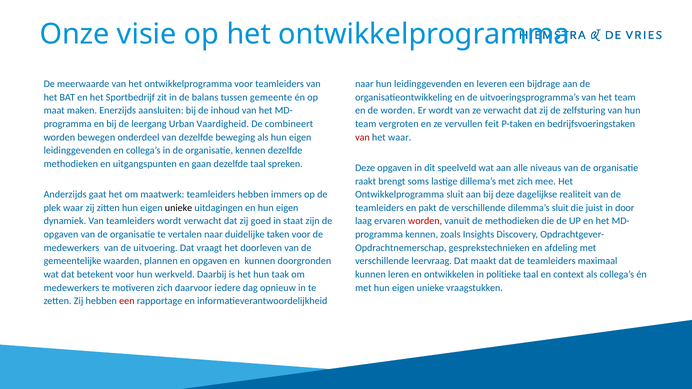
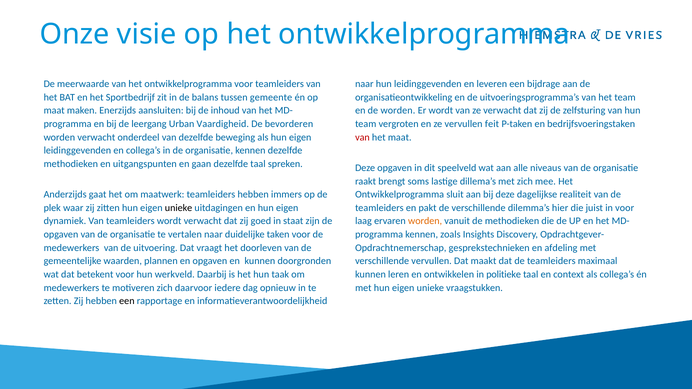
combineert: combineert -> bevorderen (289, 124)
worden bewegen: bewegen -> verwacht (96, 137)
het waar: waar -> maat (400, 137)
dilemma’s sluit: sluit -> hier (560, 208)
in door: door -> voor (625, 208)
worden colour: red -> orange (425, 221)
verschillende leervraag: leervraag -> vervullen (432, 261)
een colour: red -> black (127, 301)
